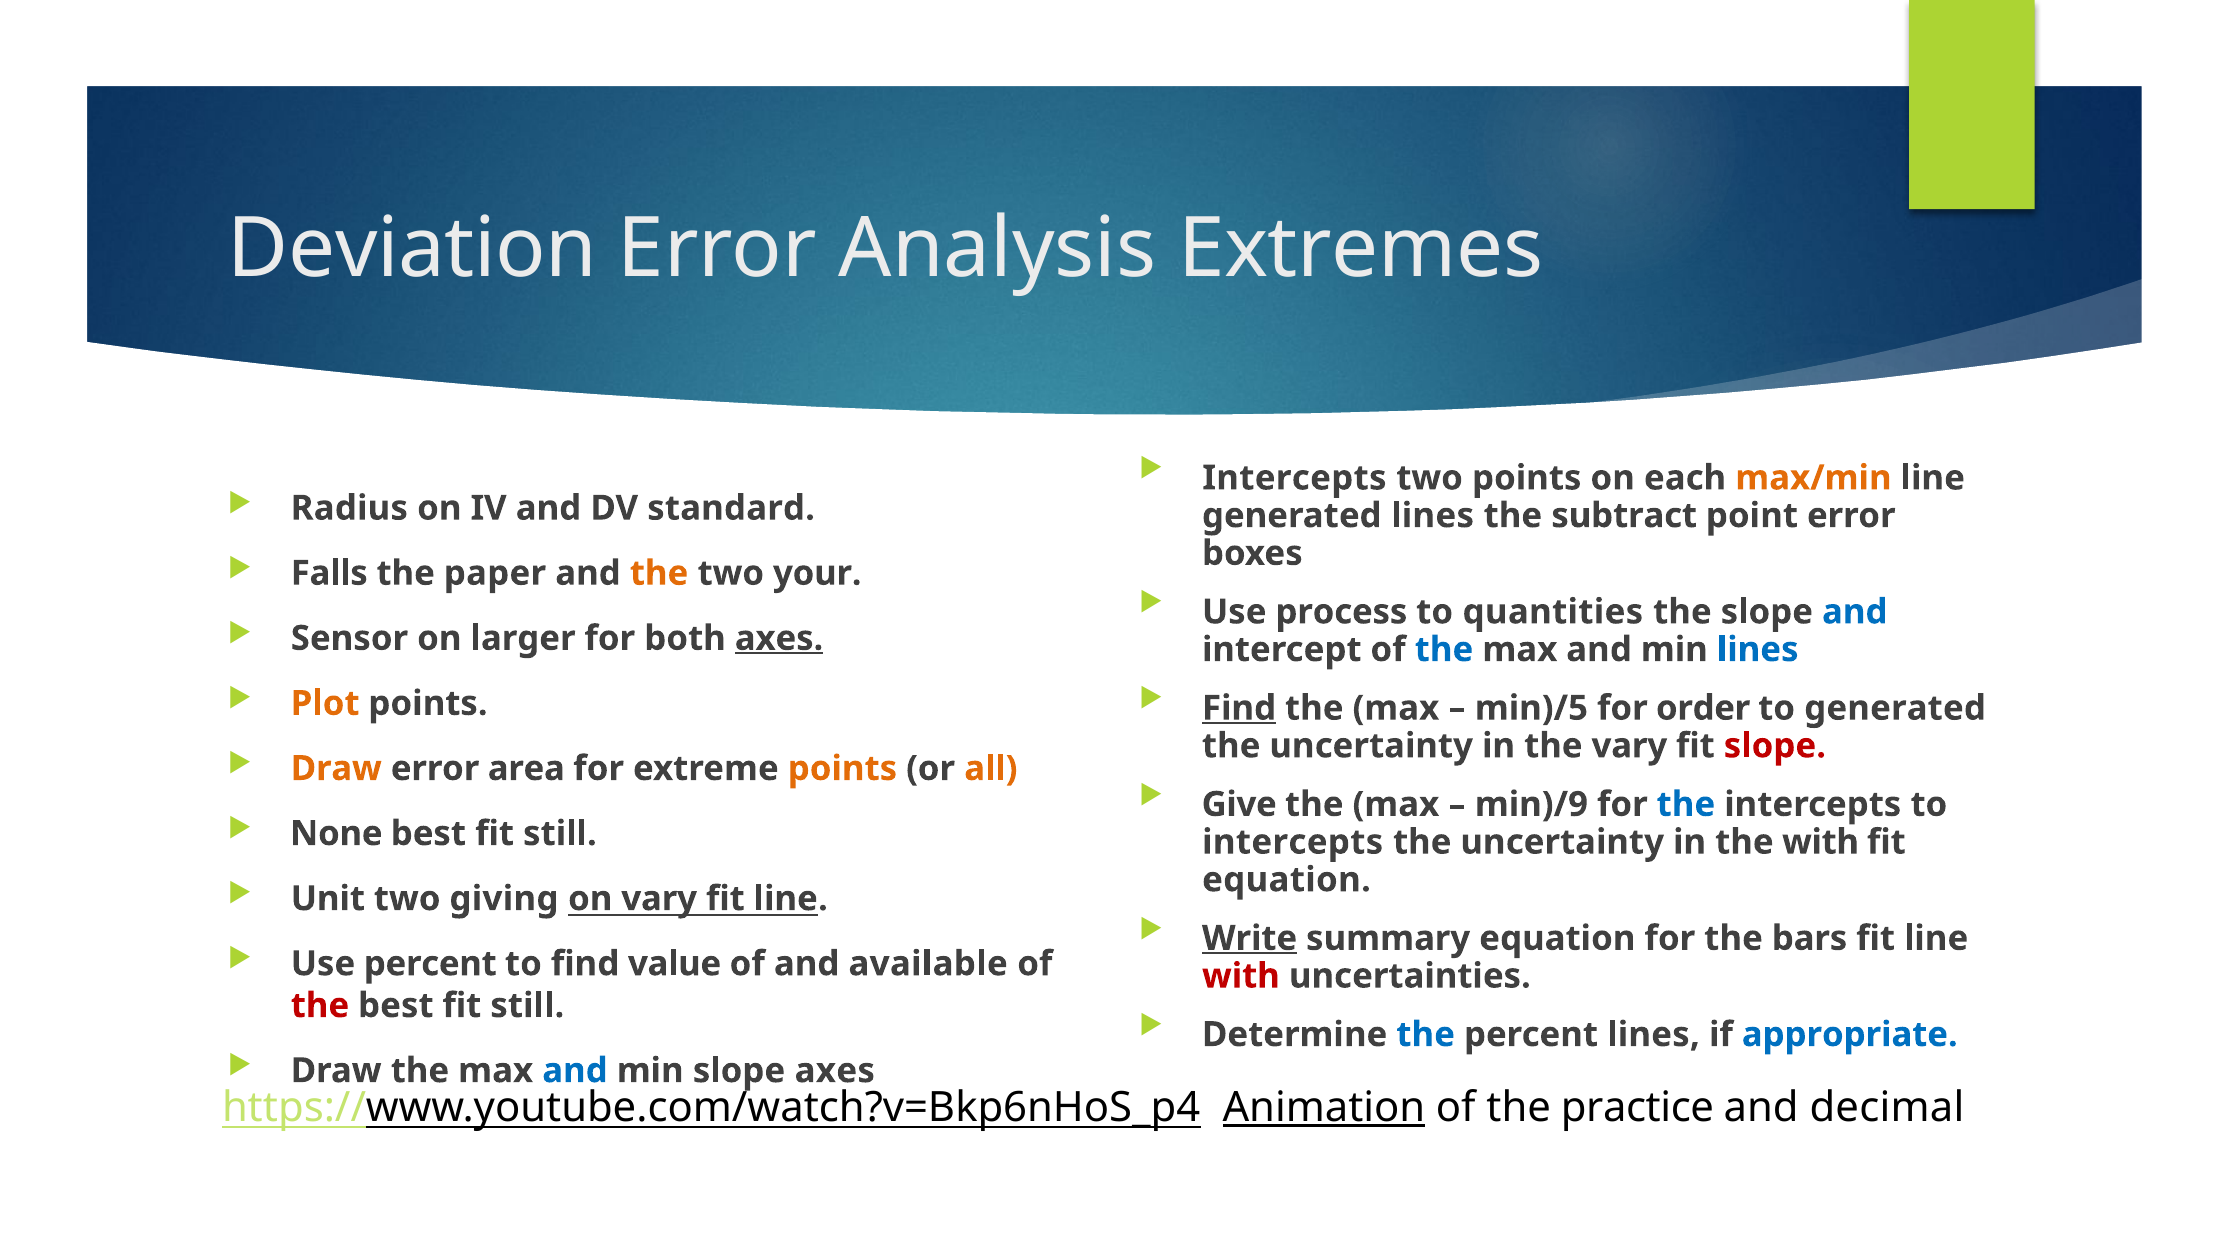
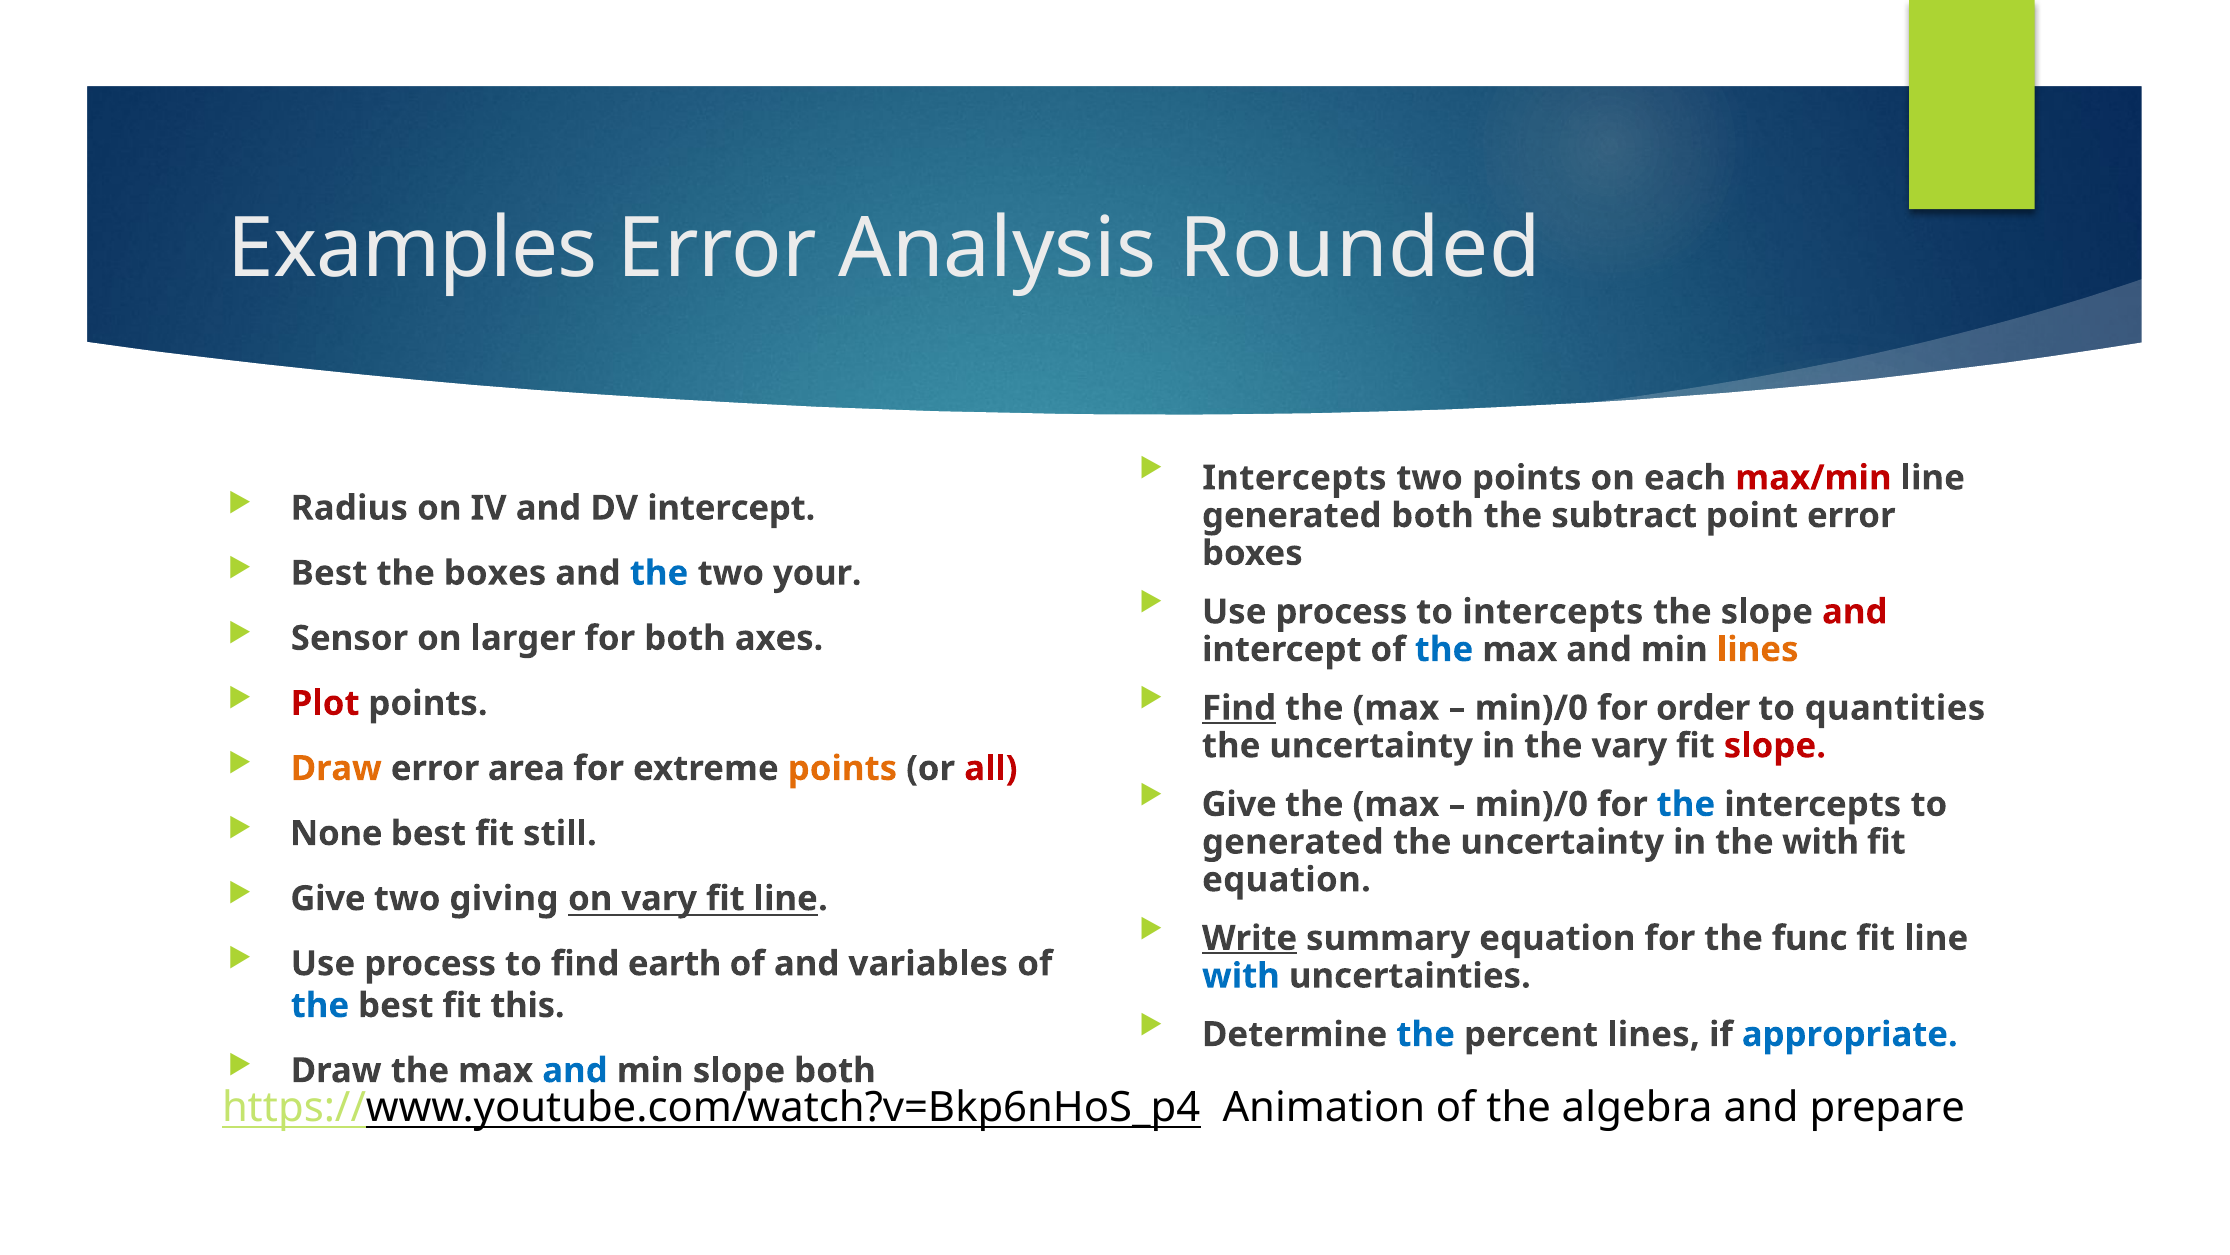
Deviation: Deviation -> Examples (413, 249)
Extremes: Extremes -> Rounded (1360, 249)
max/min colour: orange -> red (1813, 478)
DV standard: standard -> intercept (731, 508)
generated lines: lines -> both (1433, 515)
Falls: Falls -> Best (329, 573)
the paper: paper -> boxes (495, 573)
the colour: orange -> blue (659, 573)
to quantities: quantities -> intercepts (1553, 612)
and colour: blue -> red (1855, 612)
axes underline: present -> none (779, 638)
lines colour: blue -> orange (1758, 649)
Plot colour: orange -> red (325, 703)
min)/5: min)/5 -> min)/0 (1531, 708)
to generated: generated -> quantities (1895, 708)
all colour: orange -> red (991, 768)
min)/9: min)/9 -> min)/0 (1531, 804)
intercepts: intercepts -> generated (1293, 842)
Unit: Unit -> Give (328, 898)
bars: bars -> func (1810, 938)
percent: percent -> process (430, 963)
value: value -> earth (675, 963)
available: available -> variables (928, 963)
with colour: red -> blue (1241, 976)
the colour: red -> blue (320, 1005)
still: still -> this (527, 1005)
slope axes: axes -> both (835, 1070)
Animation underline: present -> none (1324, 1107)
practice: practice -> algebra (1637, 1107)
decimal: decimal -> prepare (1887, 1107)
